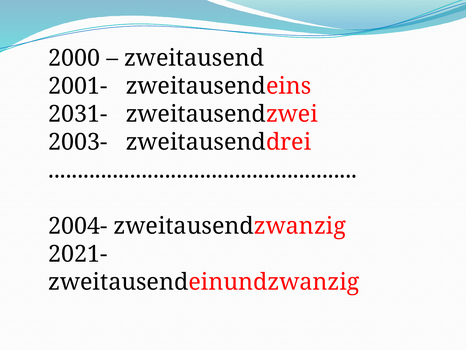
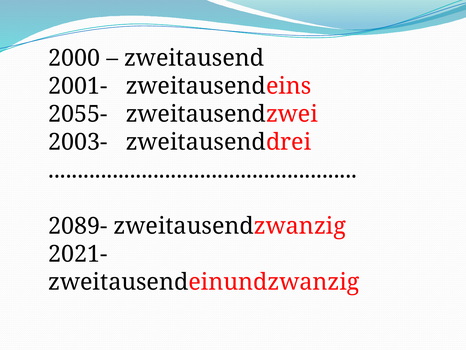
2031-: 2031- -> 2055- (78, 114)
2004-: 2004- -> 2089- (78, 226)
